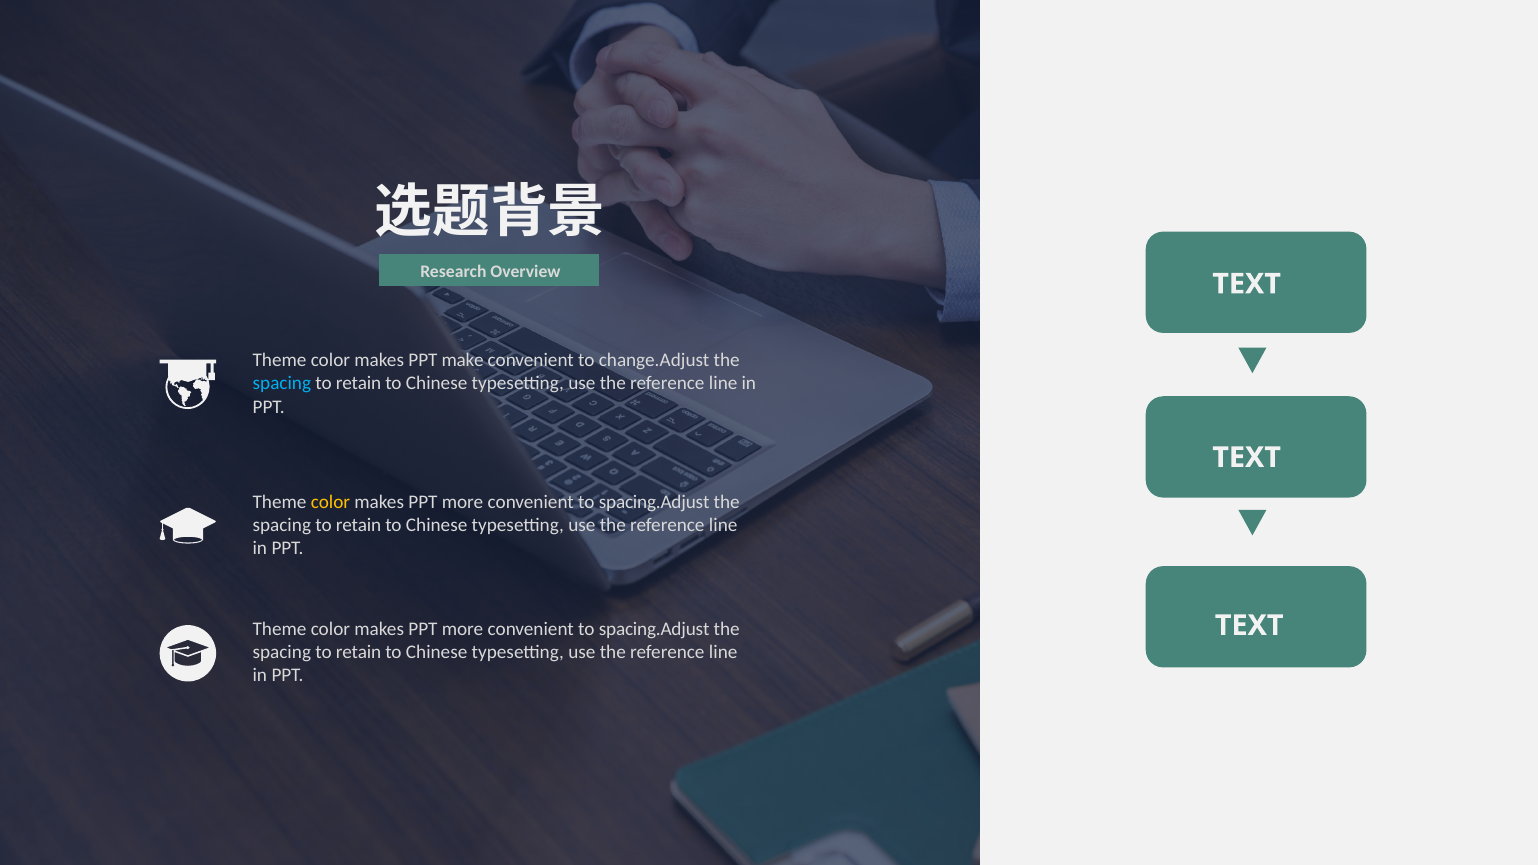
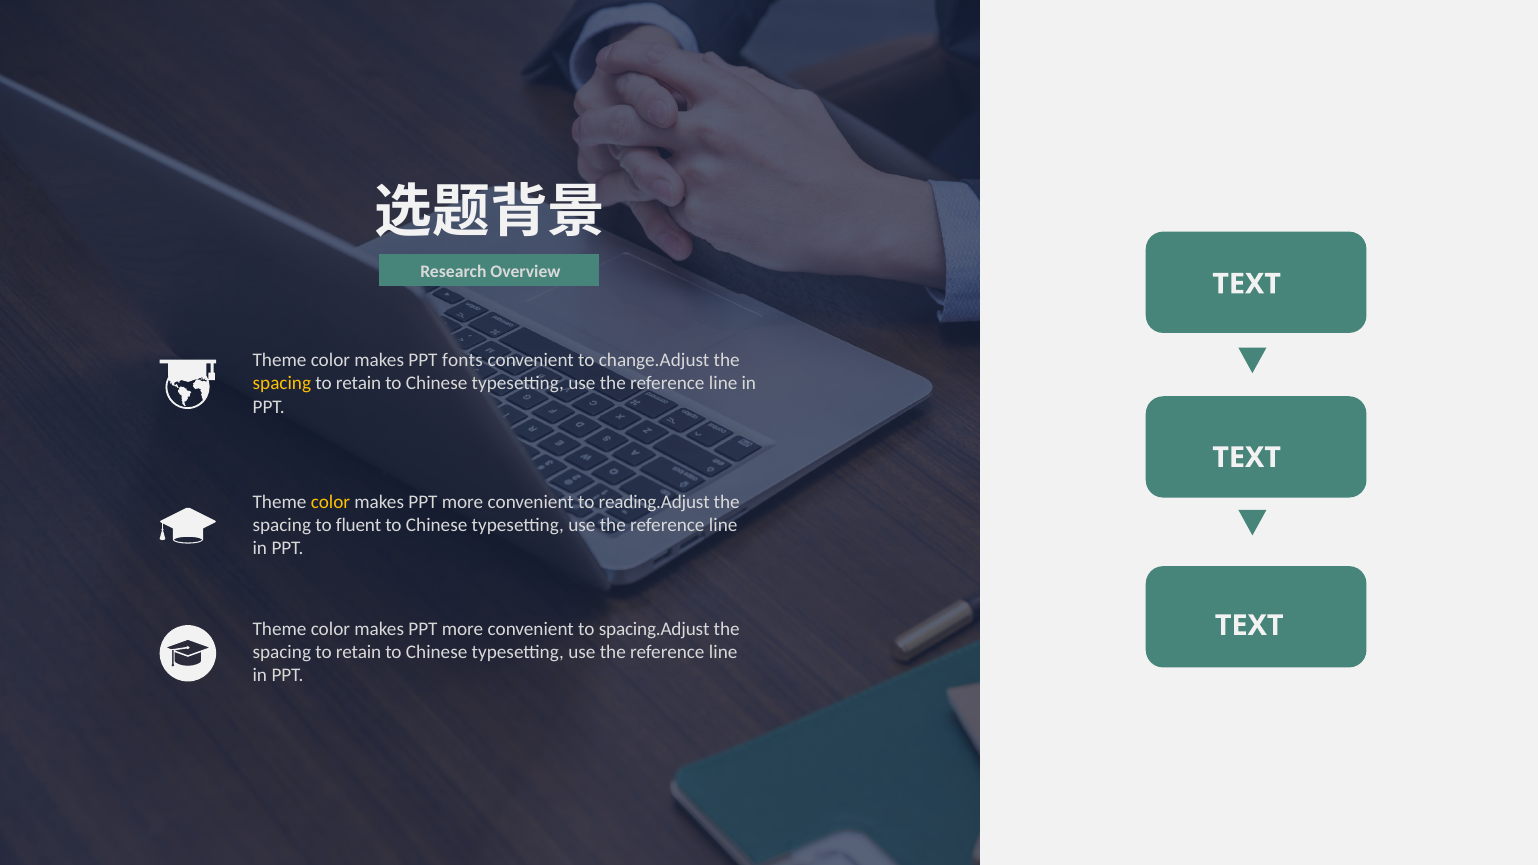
make: make -> fonts (462, 361)
spacing colour: light blue -> yellow (282, 384)
spacing.Adjust: spacing.Adjust -> reading.Adjust (654, 502)
retain: retain -> fluent (359, 525)
